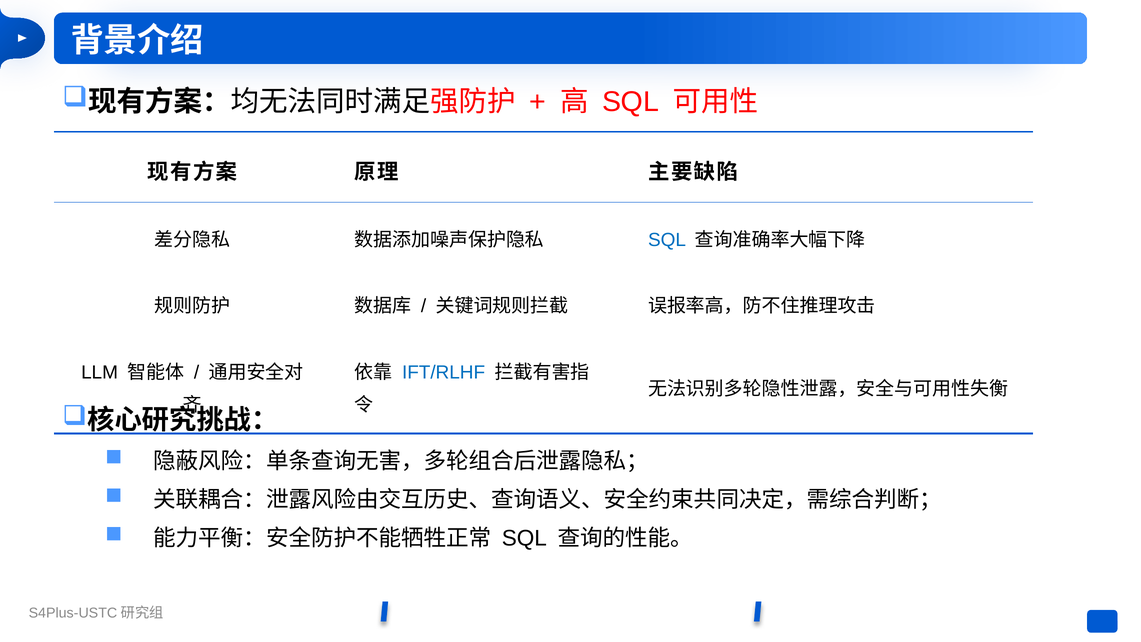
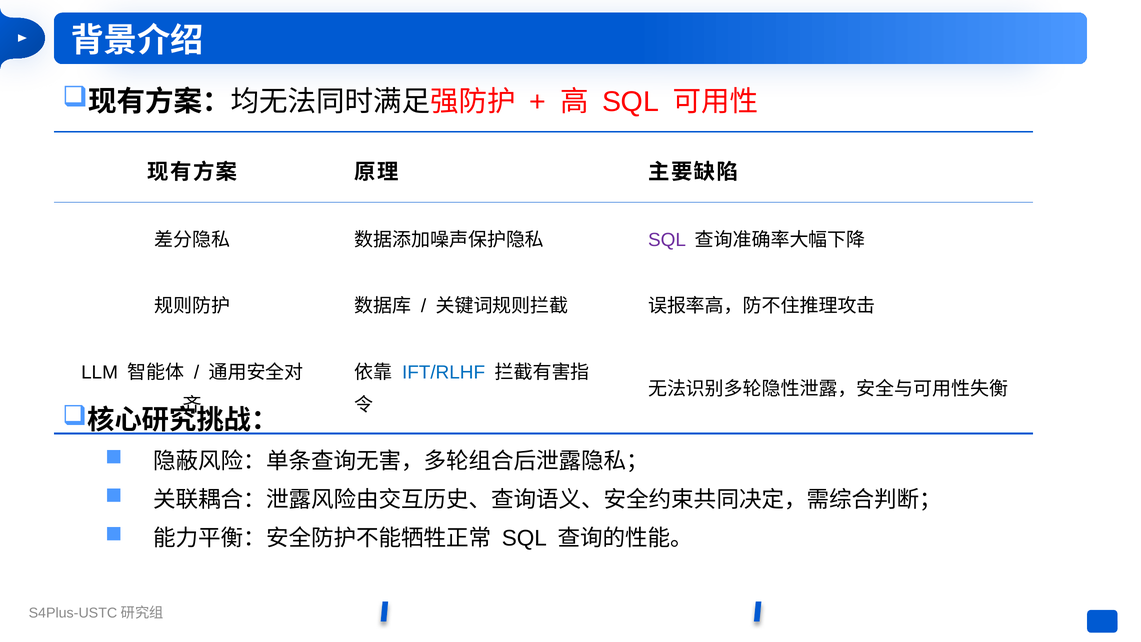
SQL colour: blue -> purple (667, 240)
